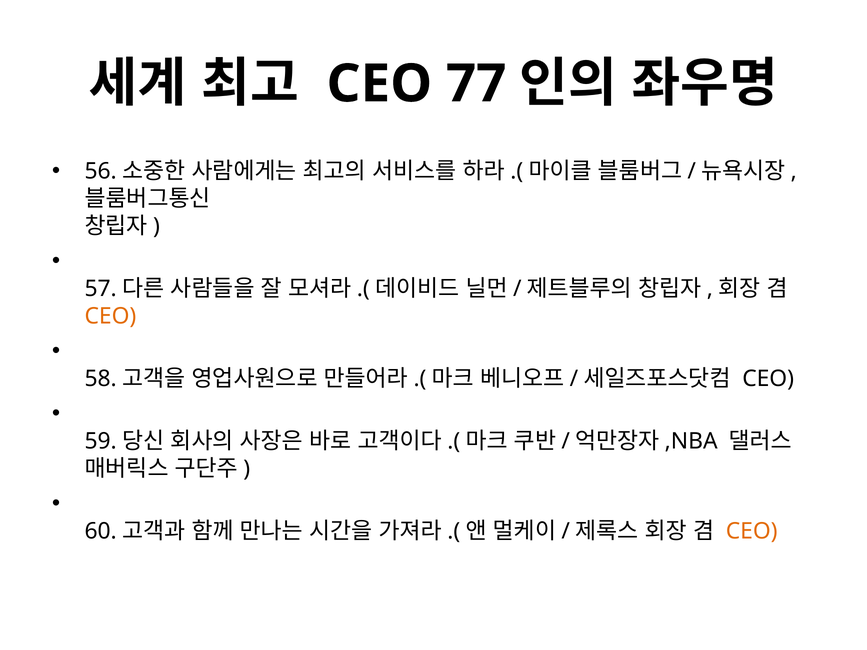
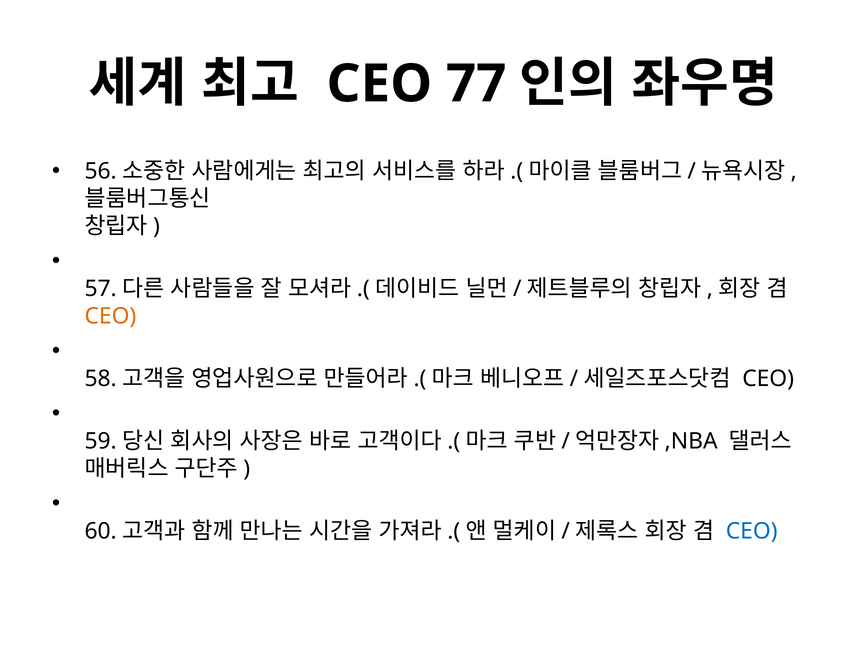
CEO colour: orange -> blue (752, 532)
